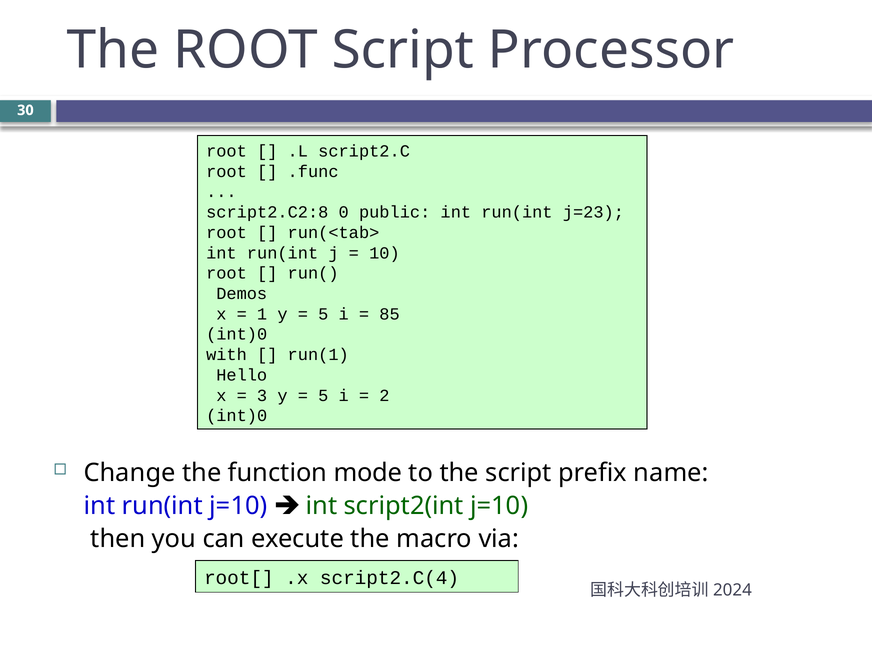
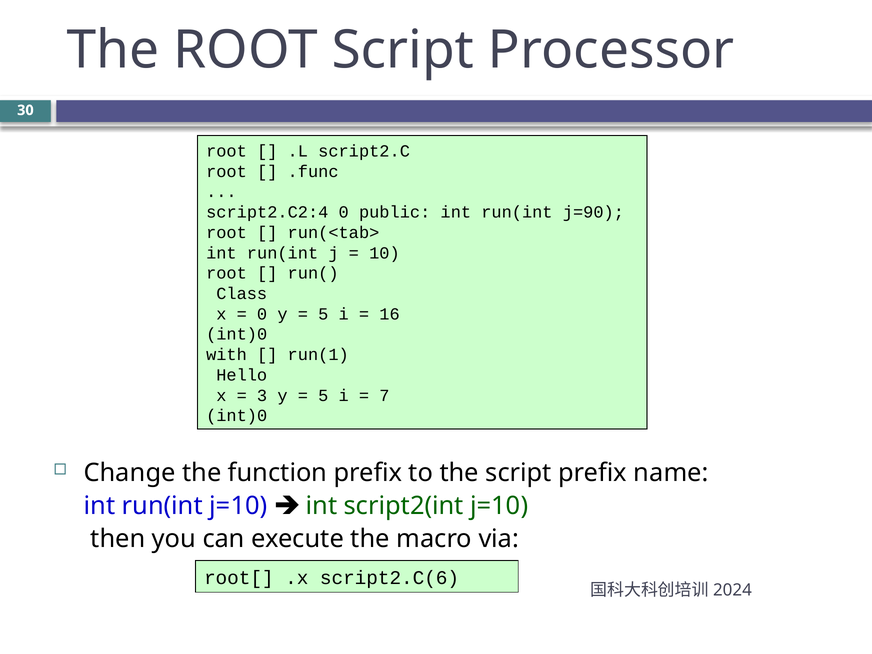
script2.C2:8: script2.C2:8 -> script2.C2:4 (267, 212)
j=23: j=23 -> j=90 (593, 212)
Demos: Demos -> Class (242, 294)
1: 1 -> 0 (262, 314)
85: 85 -> 16 (390, 314)
2: 2 -> 7 (384, 395)
function mode: mode -> prefix (368, 473)
script2.C(4: script2.C(4 -> script2.C(6 (390, 578)
